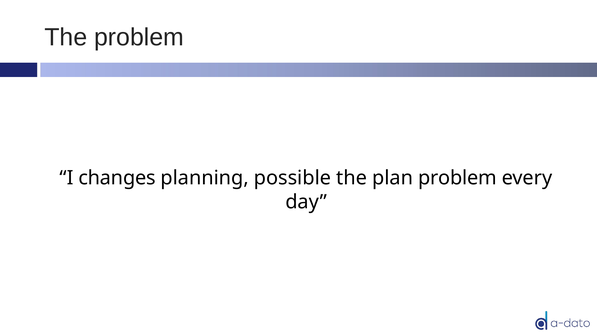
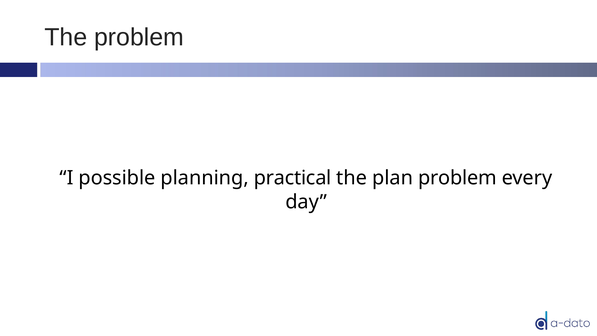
changes: changes -> possible (117, 178)
possible: possible -> practical (293, 178)
